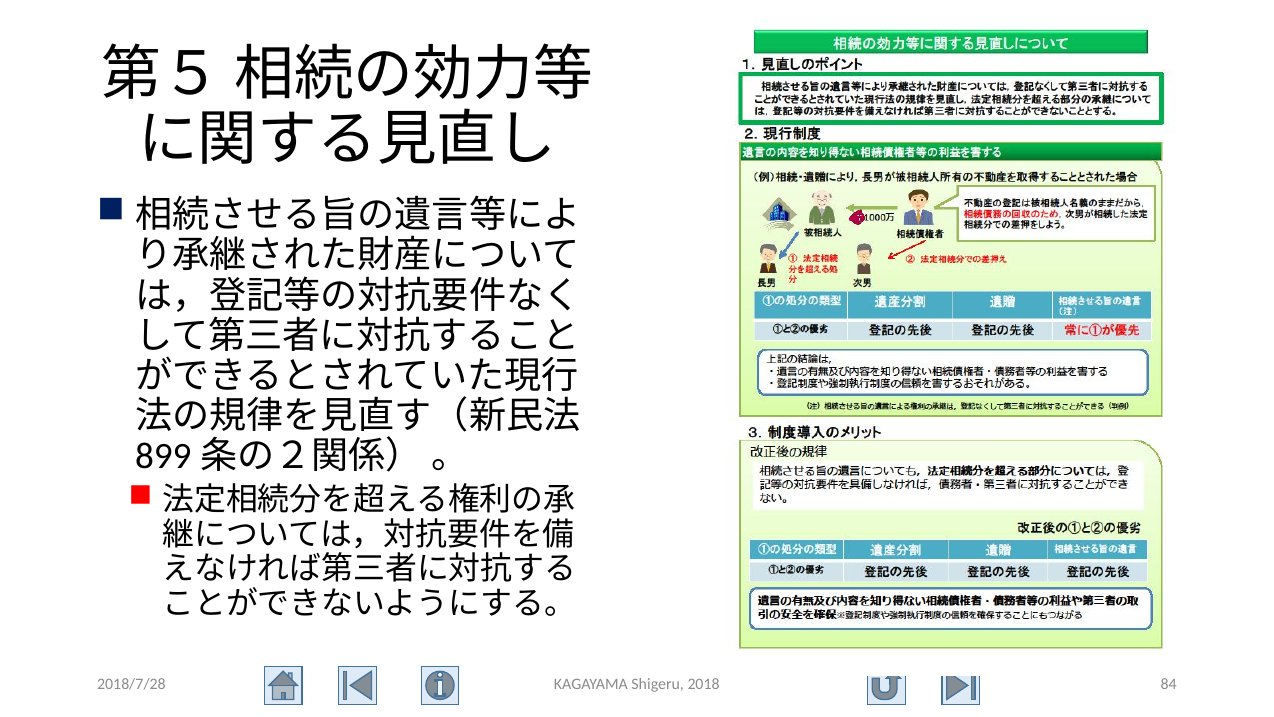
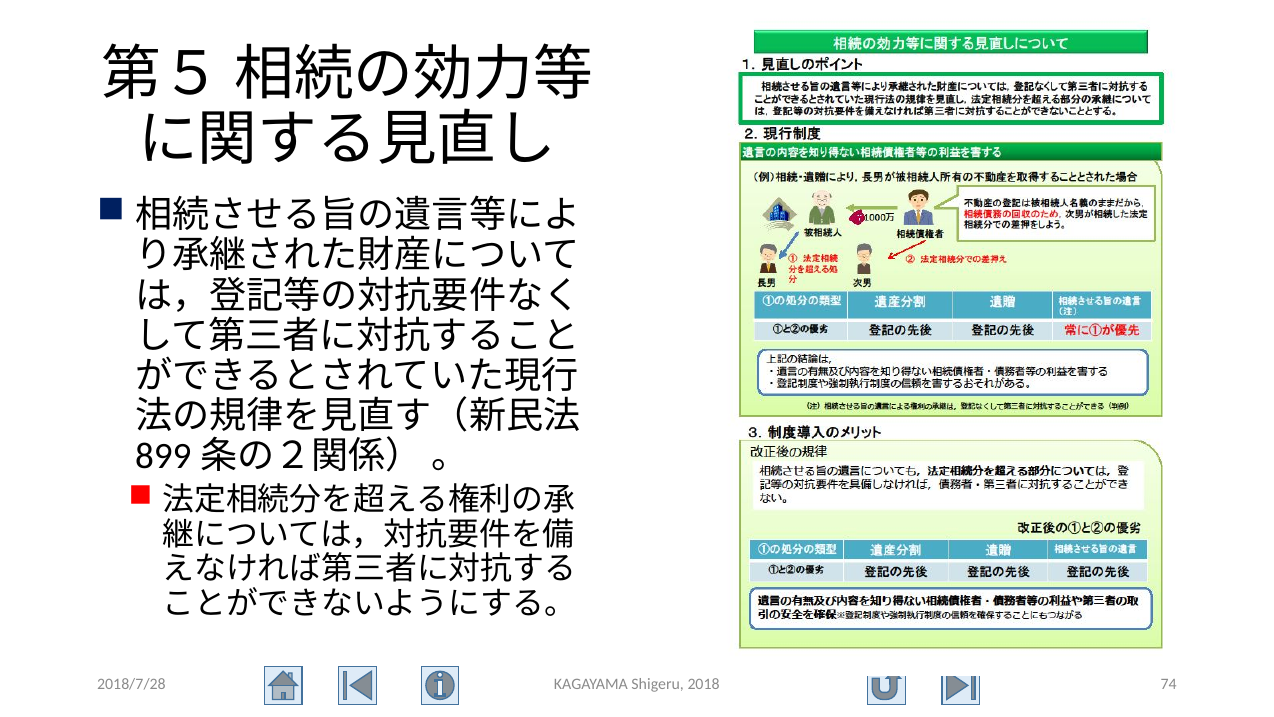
84: 84 -> 74 (1169, 684)
